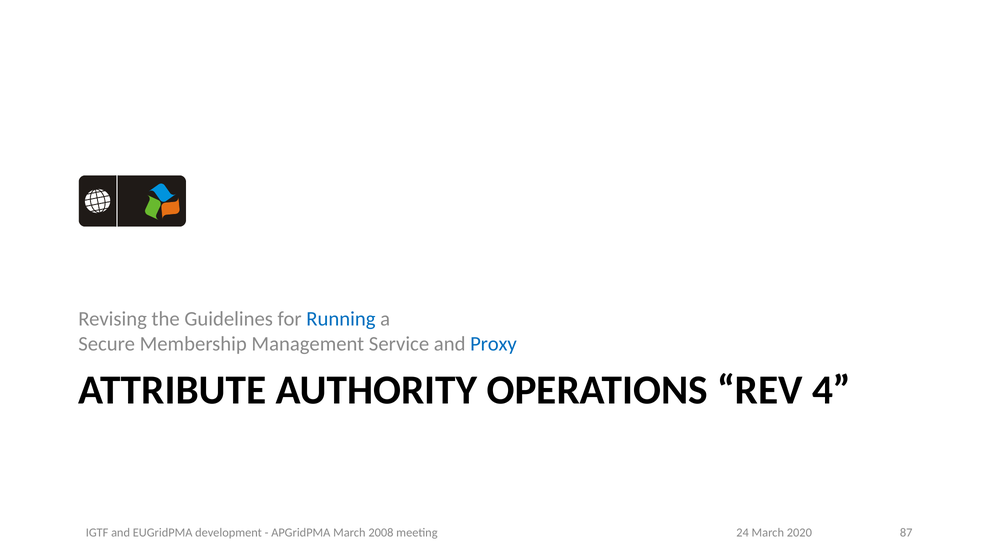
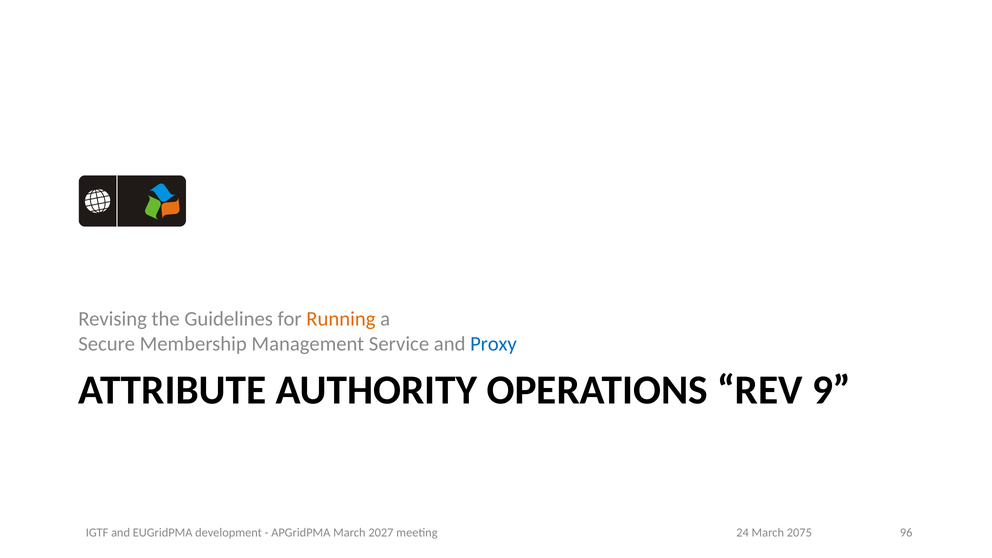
Running colour: blue -> orange (341, 319)
4: 4 -> 9 (831, 390)
2008: 2008 -> 2027 (381, 533)
87: 87 -> 96 (906, 533)
2020: 2020 -> 2075 (799, 533)
